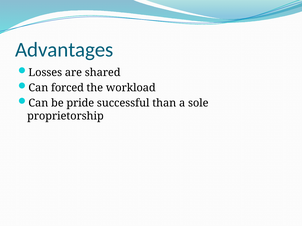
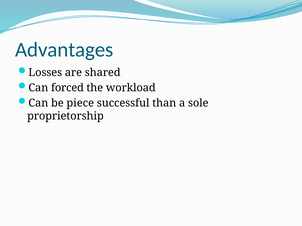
pride: pride -> piece (80, 103)
